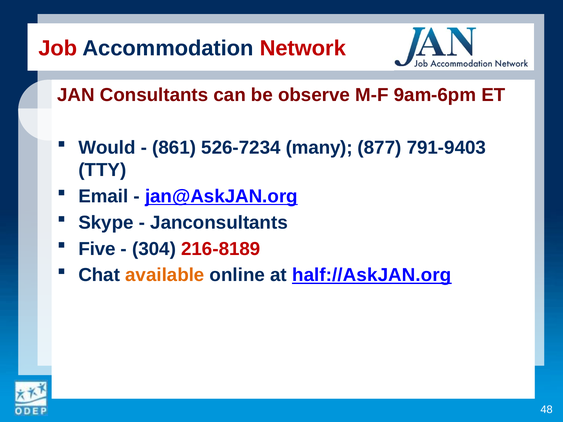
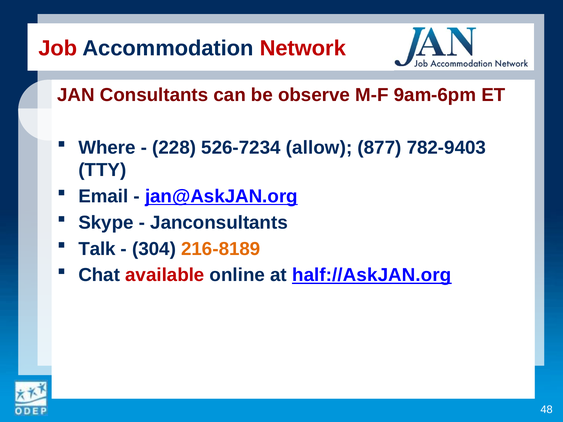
Would: Would -> Where (107, 148)
861: 861 -> 228 (174, 148)
many: many -> allow (319, 148)
791-9403: 791-9403 -> 782-9403 (446, 148)
Five: Five -> Talk (97, 249)
216-8189 colour: red -> orange (221, 249)
available colour: orange -> red (165, 275)
